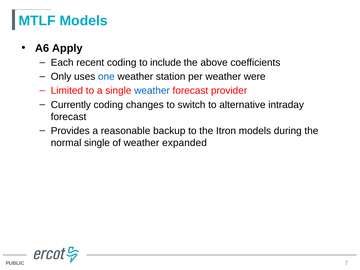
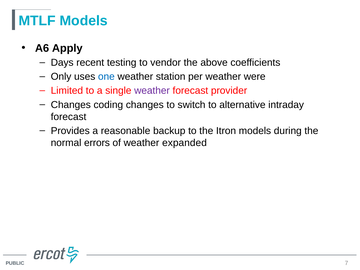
Each: Each -> Days (62, 63)
recent coding: coding -> testing (122, 63)
include: include -> vendor (166, 63)
weather colour: blue -> purple (152, 91)
Currently: Currently -> Changes (71, 105)
normal single: single -> errors (97, 143)
